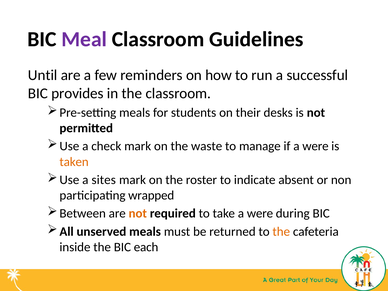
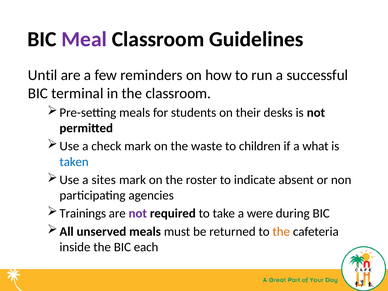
provides: provides -> terminal (77, 93)
manage: manage -> children (260, 146)
if a were: were -> what (315, 146)
taken colour: orange -> blue (74, 162)
wrapped: wrapped -> agencies (151, 195)
Between: Between -> Trainings (83, 213)
not colour: orange -> purple (138, 213)
